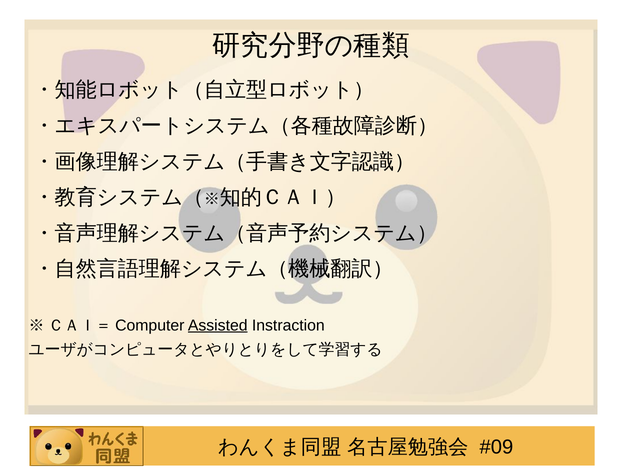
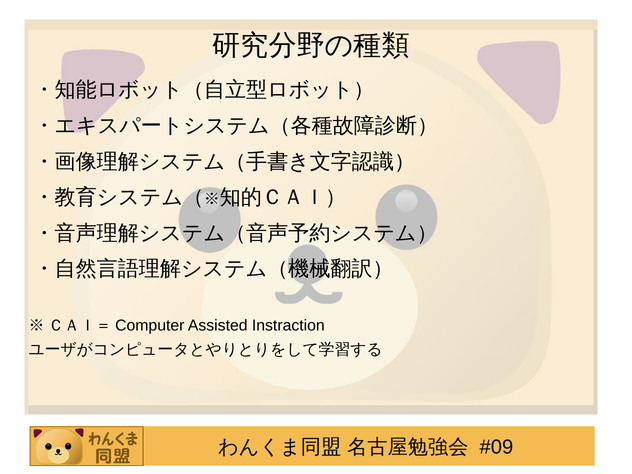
Assisted underline: present -> none (218, 325)
